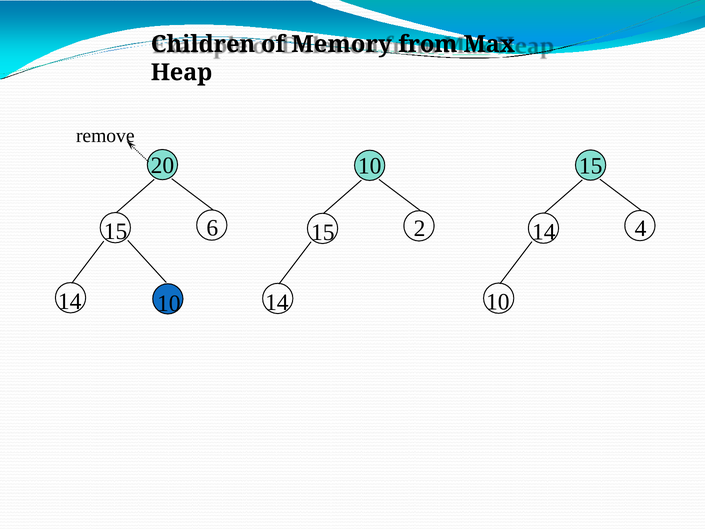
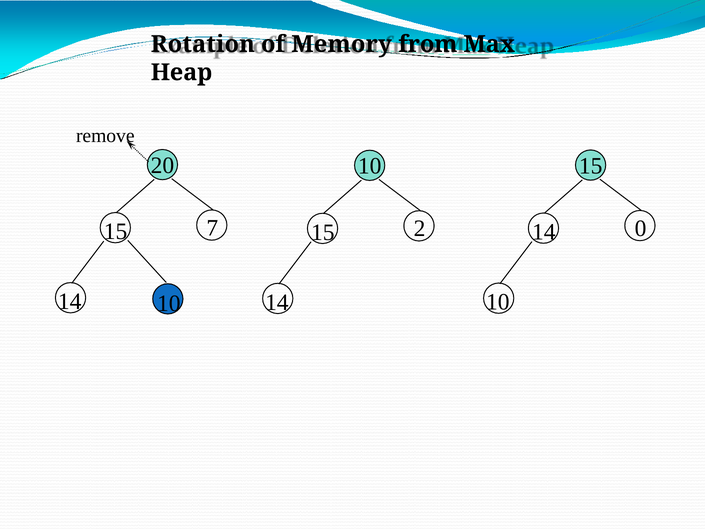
Children: Children -> Rotation (203, 44)
6: 6 -> 7 (212, 228)
4: 4 -> 0 (641, 228)
